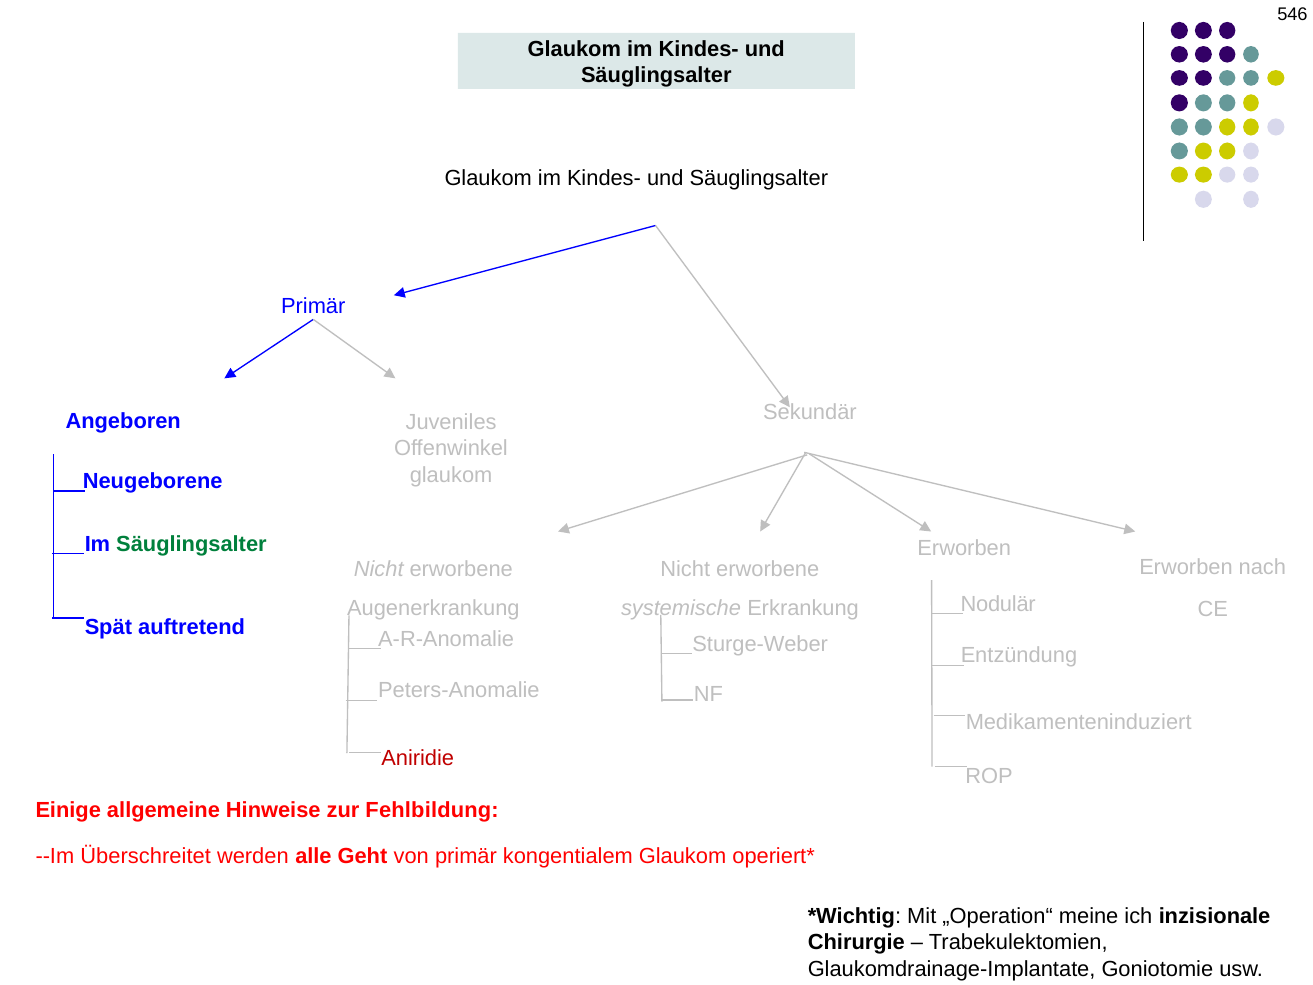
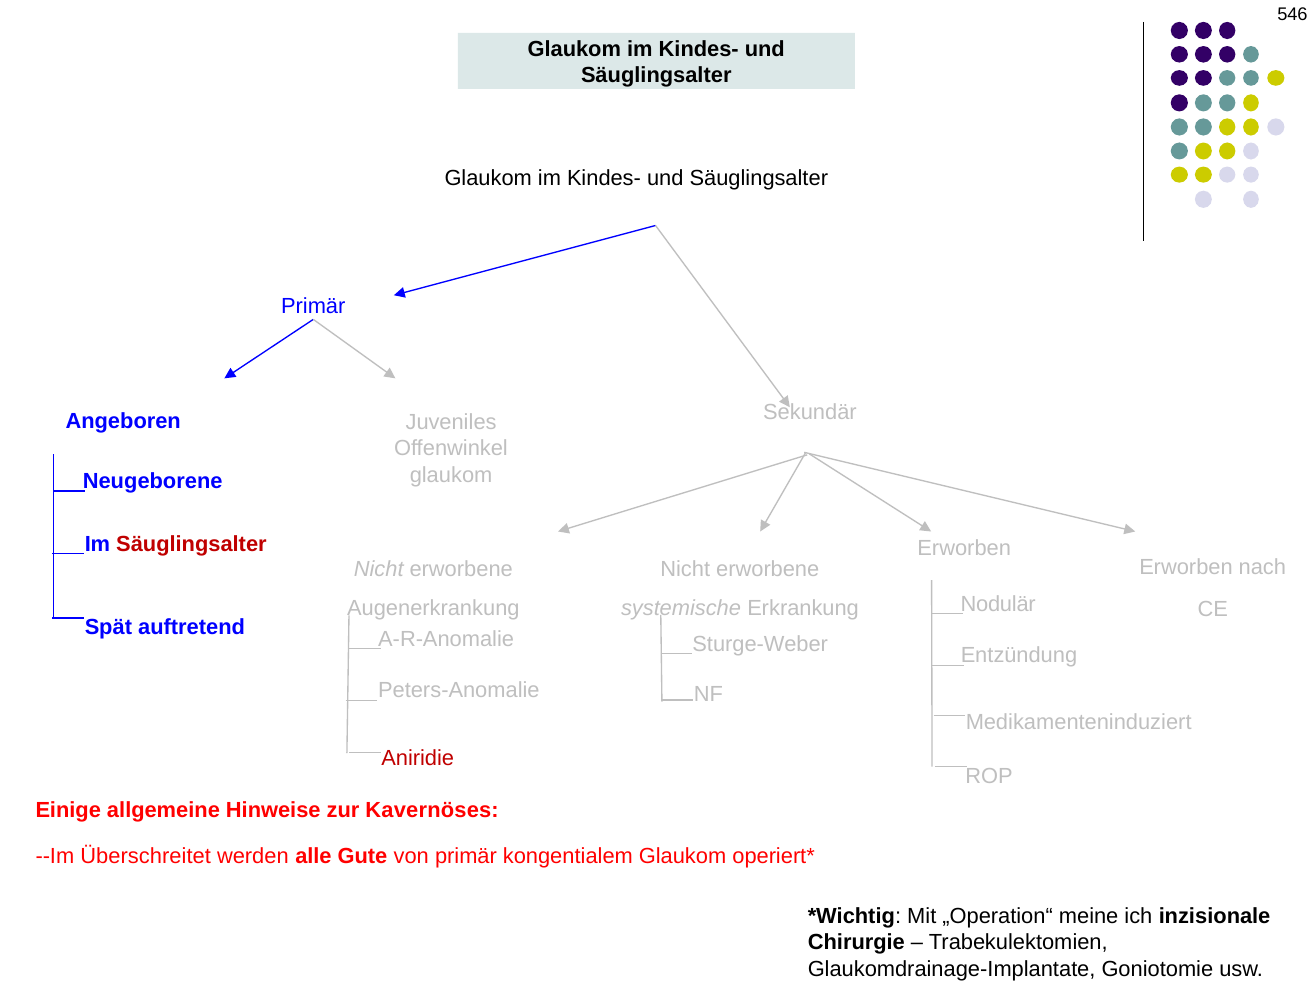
Säuglingsalter colour: green -> red (191, 544)
Fehlbildung: Fehlbildung -> Kavernöses (432, 810)
Geht: Geht -> Gute (362, 856)
